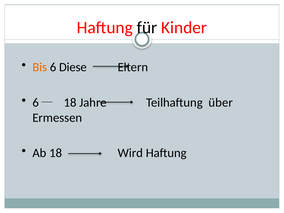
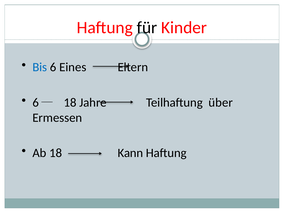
Bis colour: orange -> blue (40, 67)
Diese: Diese -> Eines (73, 67)
Wird: Wird -> Kann (130, 153)
